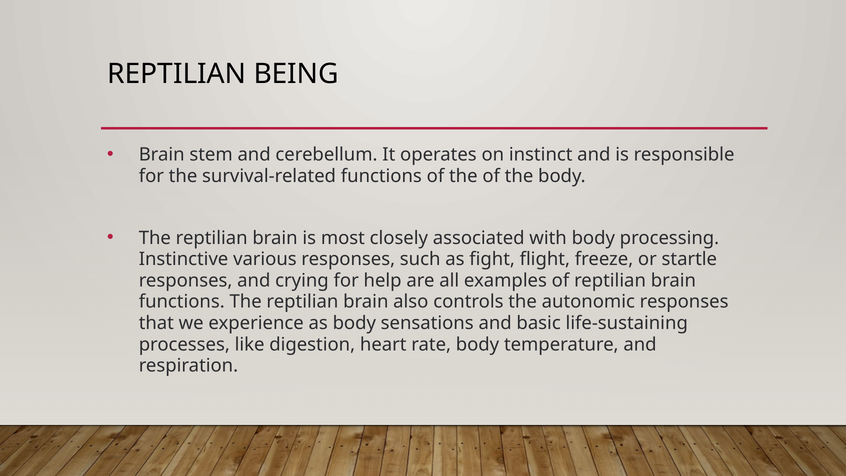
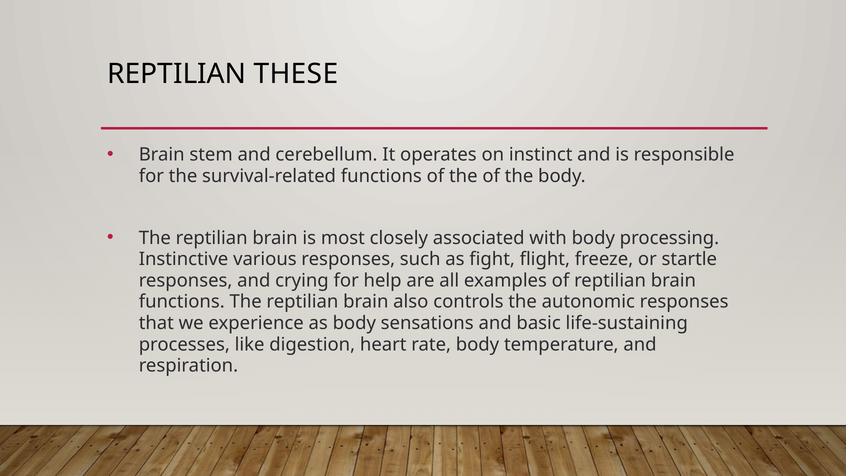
BEING: BEING -> THESE (296, 74)
